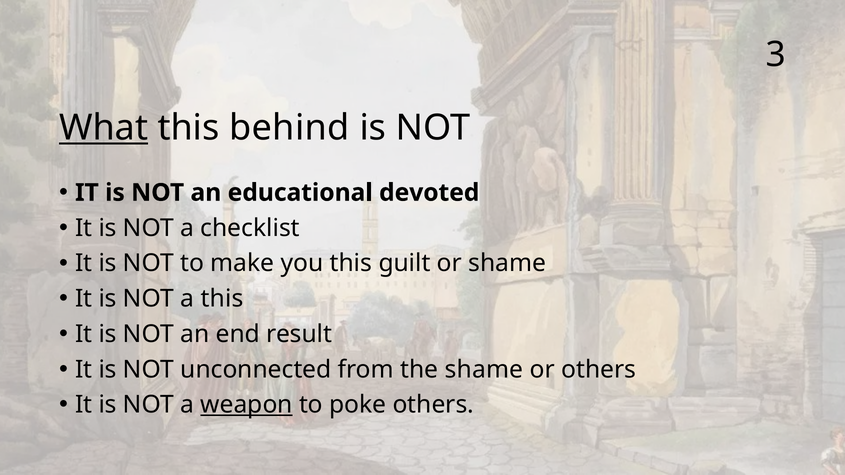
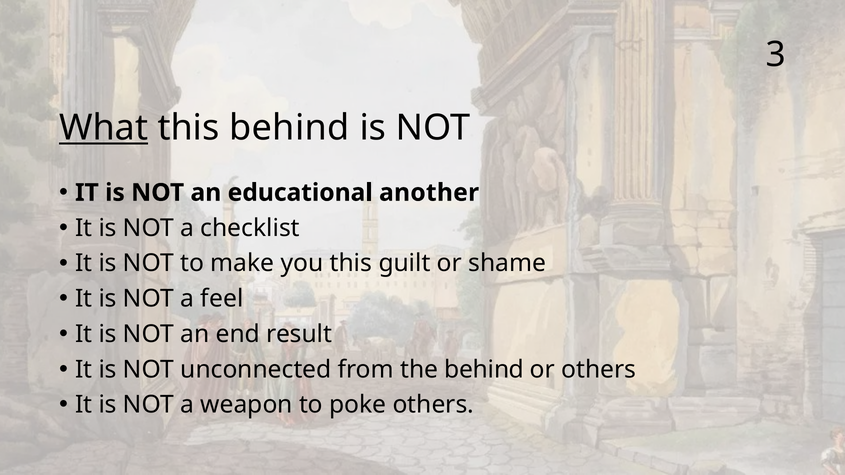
devoted: devoted -> another (429, 193)
a this: this -> feel (222, 299)
the shame: shame -> behind (484, 370)
weapon underline: present -> none (247, 405)
